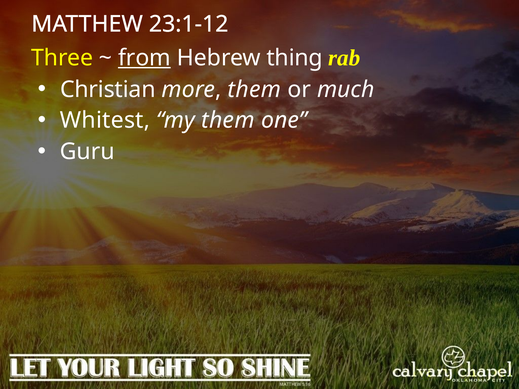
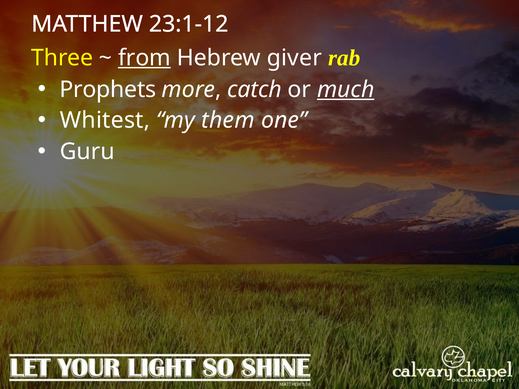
thing: thing -> giver (294, 58)
Christian: Christian -> Prophets (108, 90)
more them: them -> catch (254, 90)
much underline: none -> present (346, 90)
